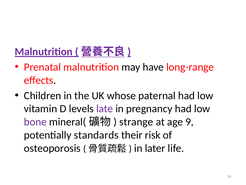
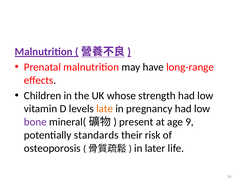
paternal: paternal -> strength (157, 95)
late colour: purple -> orange (105, 108)
strange: strange -> present (136, 122)
